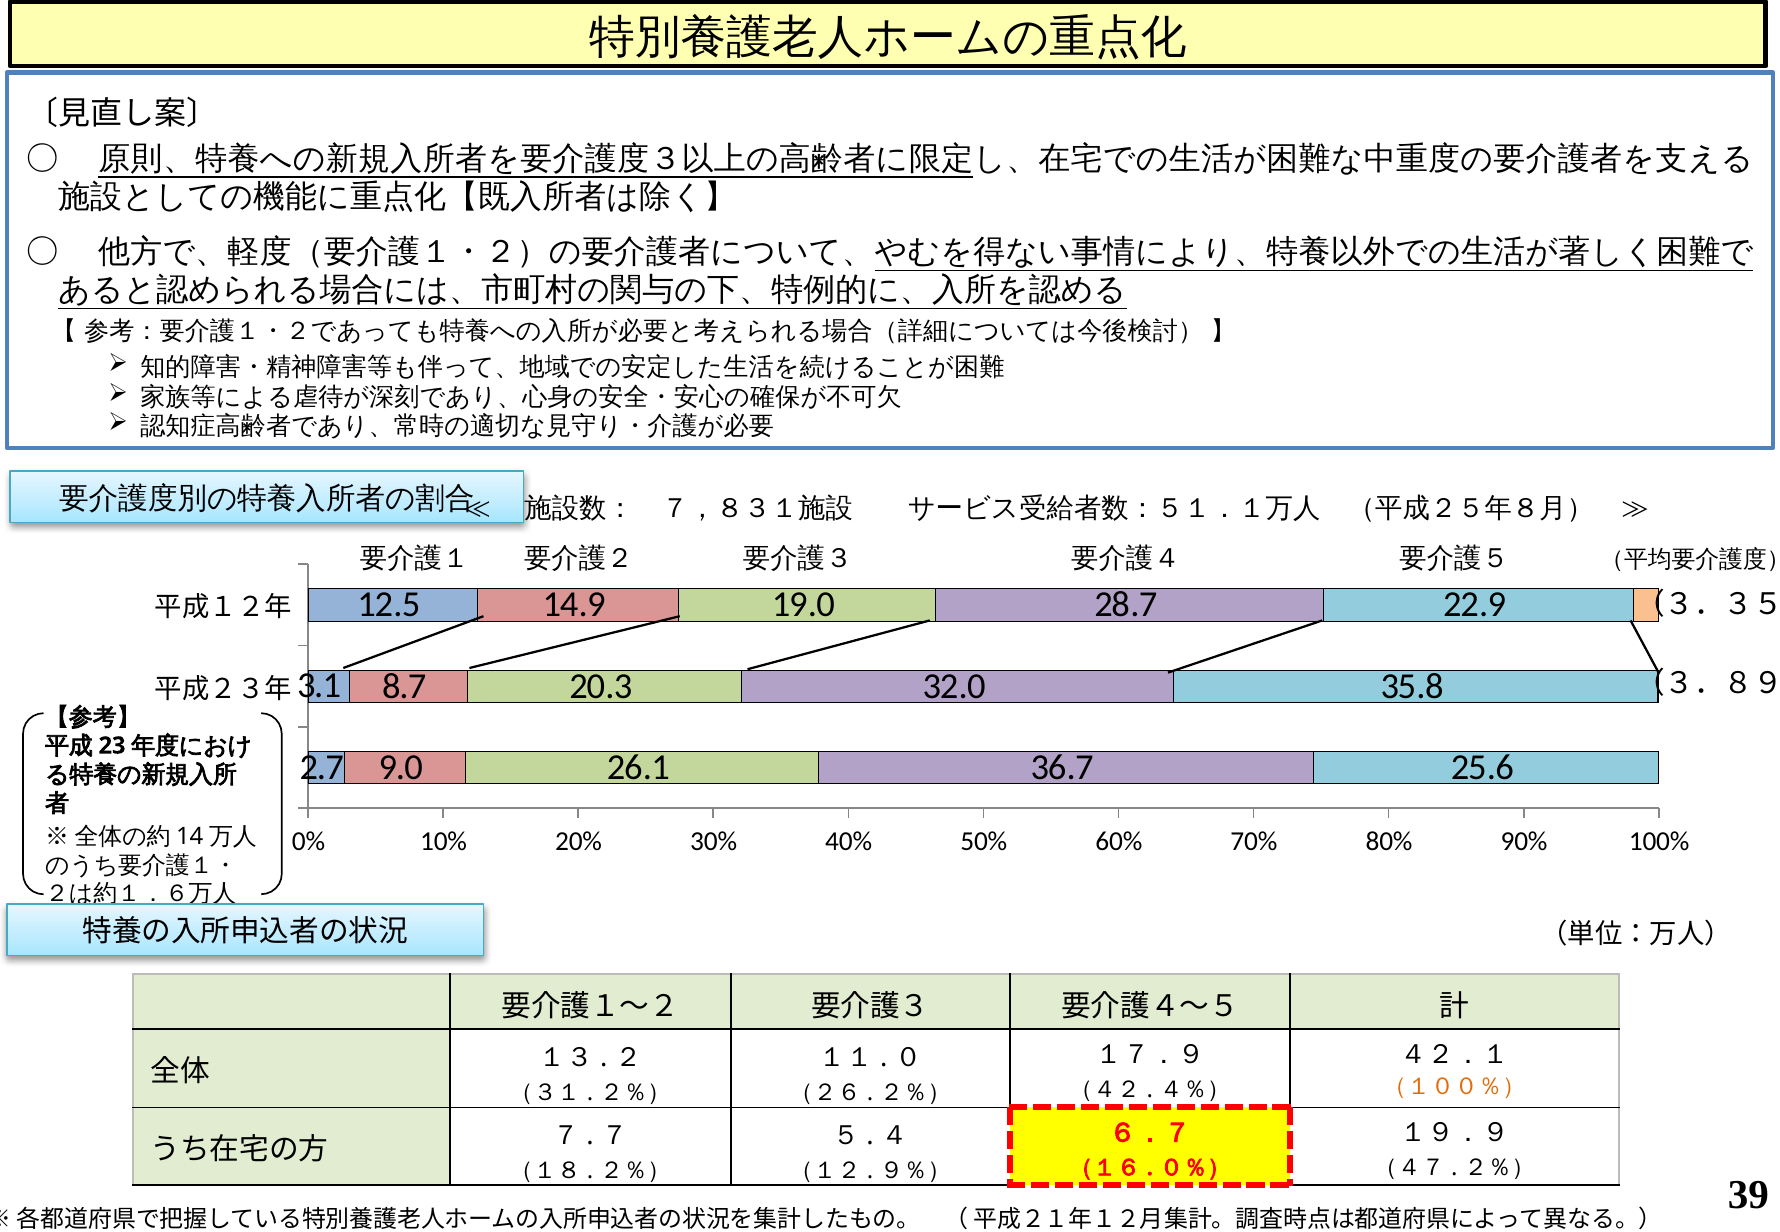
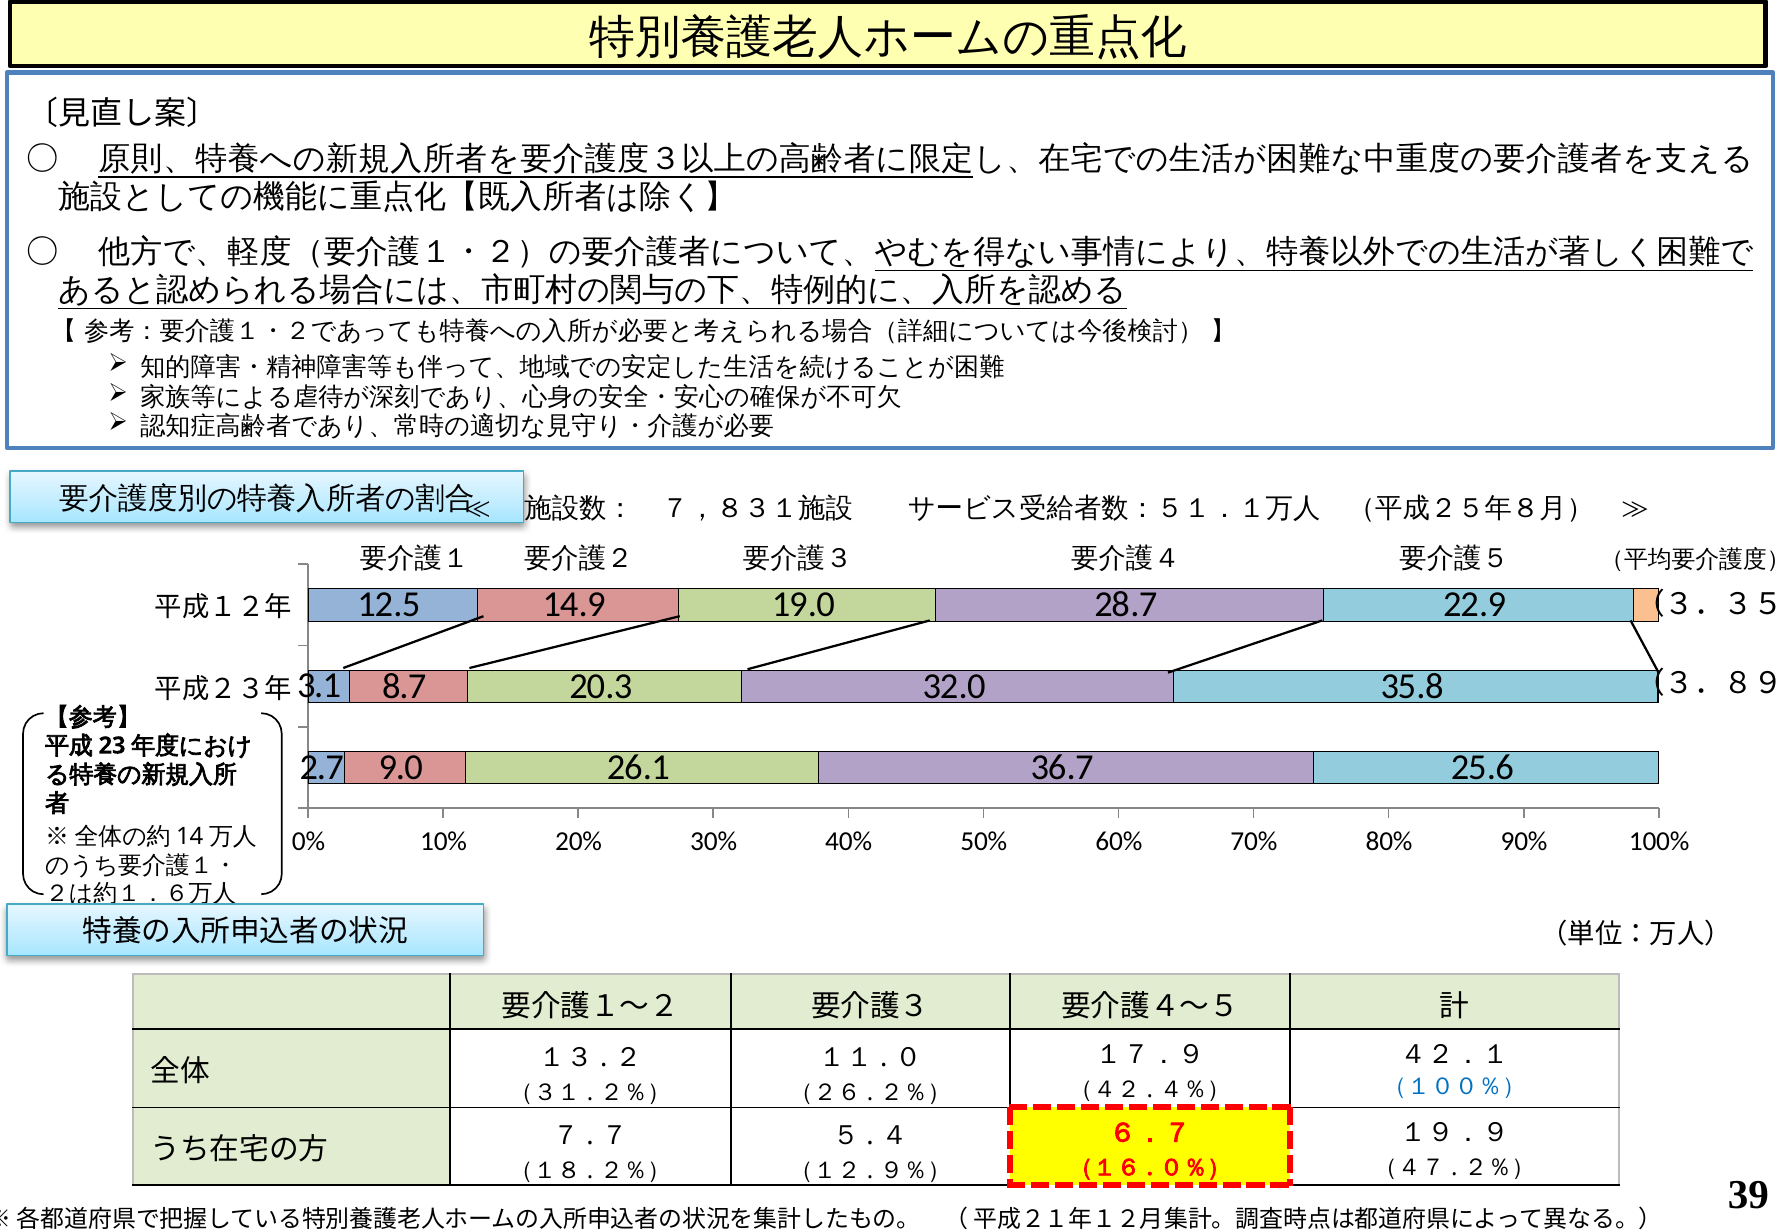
（１００％） colour: orange -> blue (1454, 1087)
